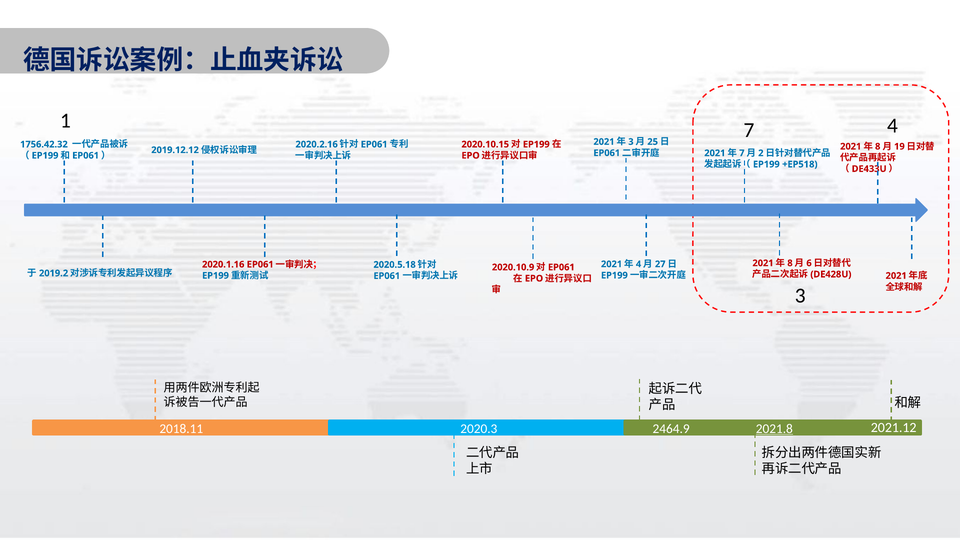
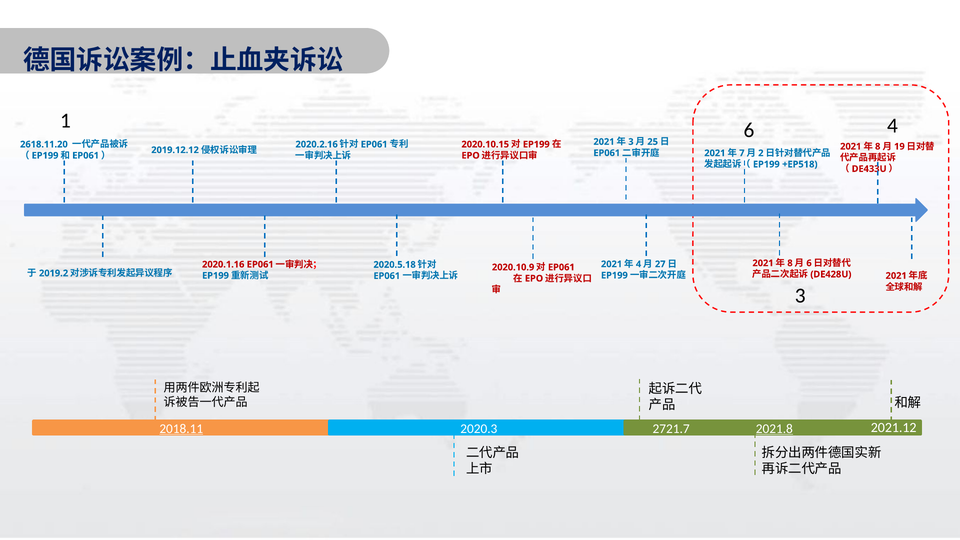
7: 7 -> 6 (749, 130)
1756.42.32: 1756.42.32 -> 2618.11.20 (44, 144)
2018.11 underline: none -> present (181, 429)
2464.9: 2464.9 -> 2721.7 (671, 429)
